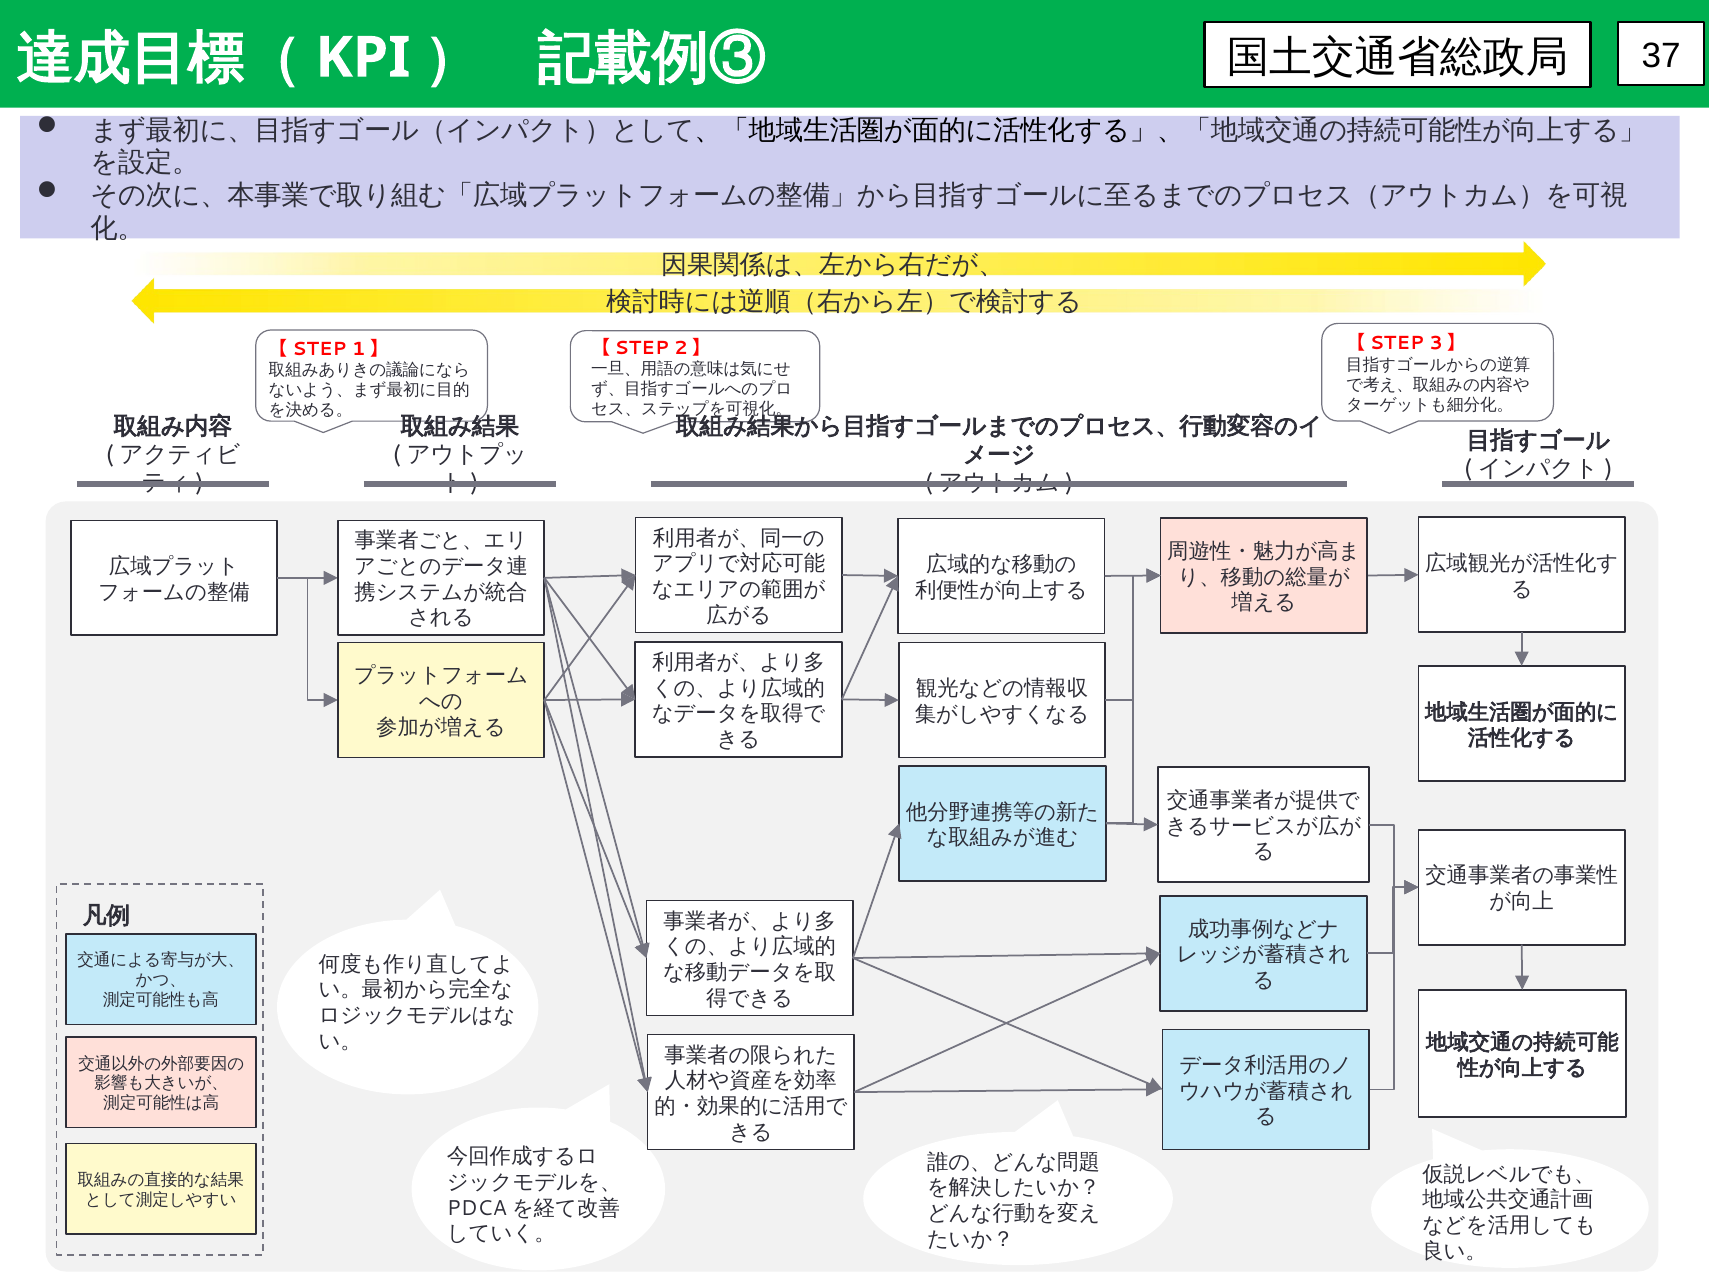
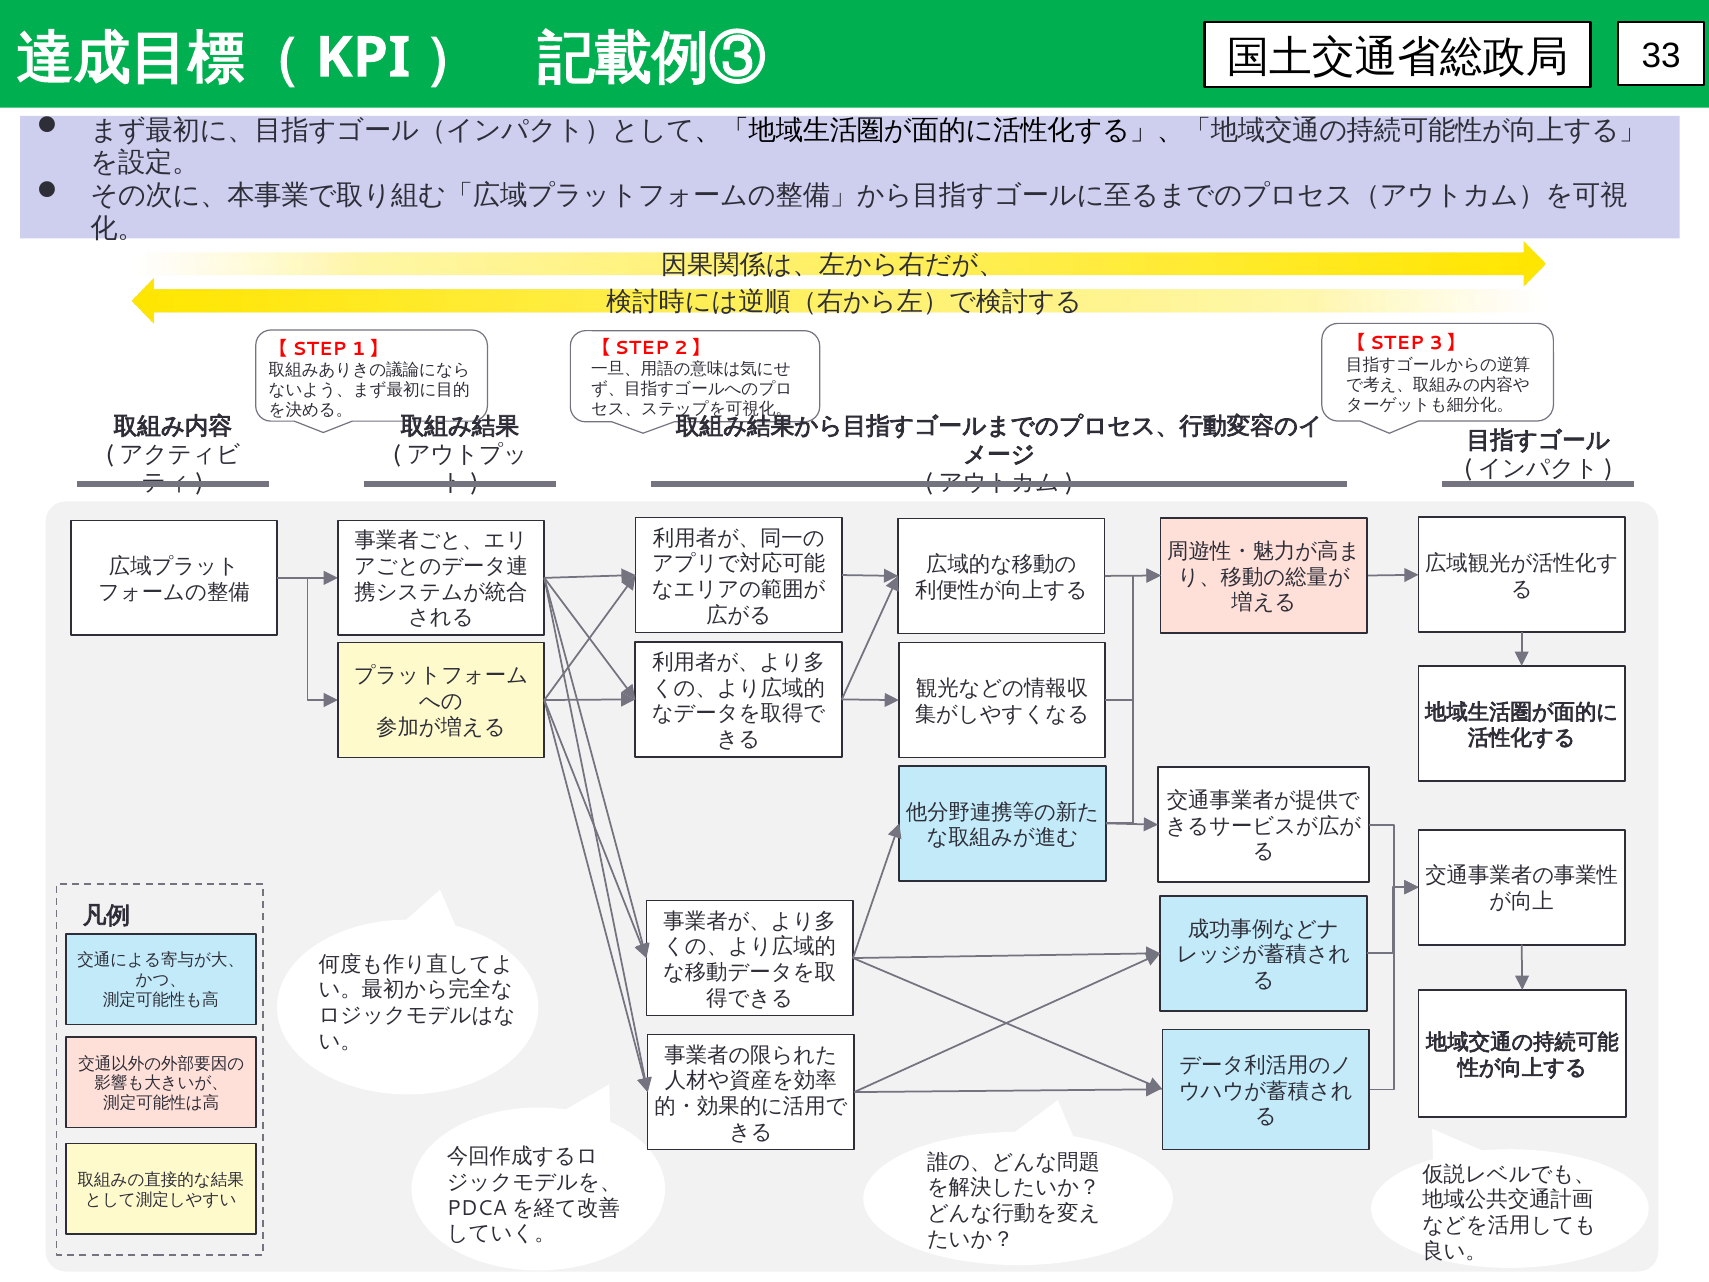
37: 37 -> 33 (1661, 56)
